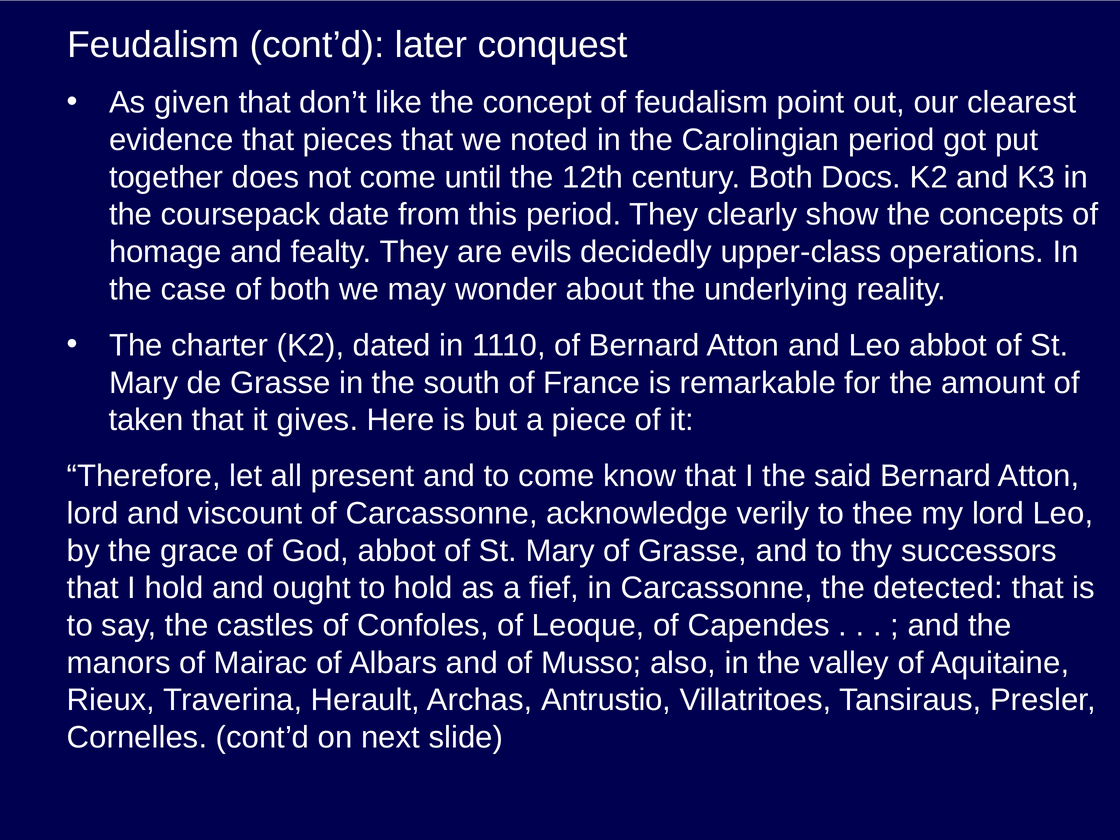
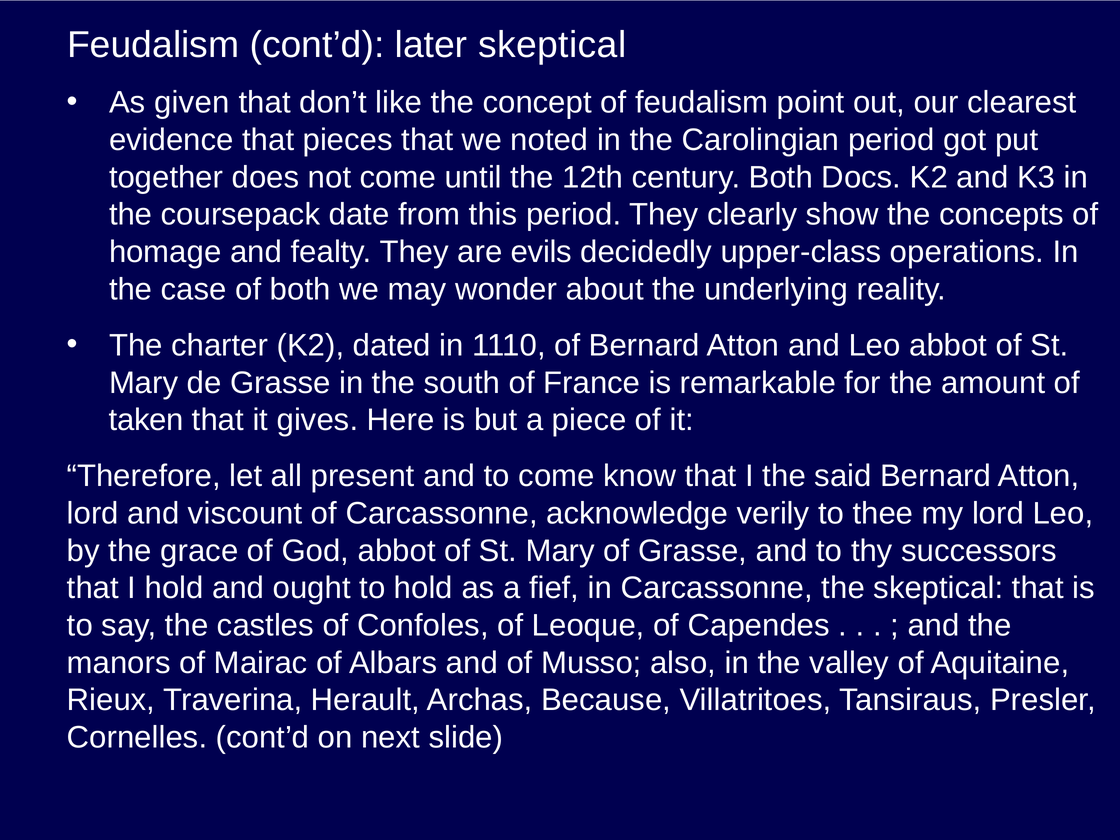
later conquest: conquest -> skeptical (552, 45)
the detected: detected -> skeptical (938, 588)
Antrustio: Antrustio -> Because (606, 700)
